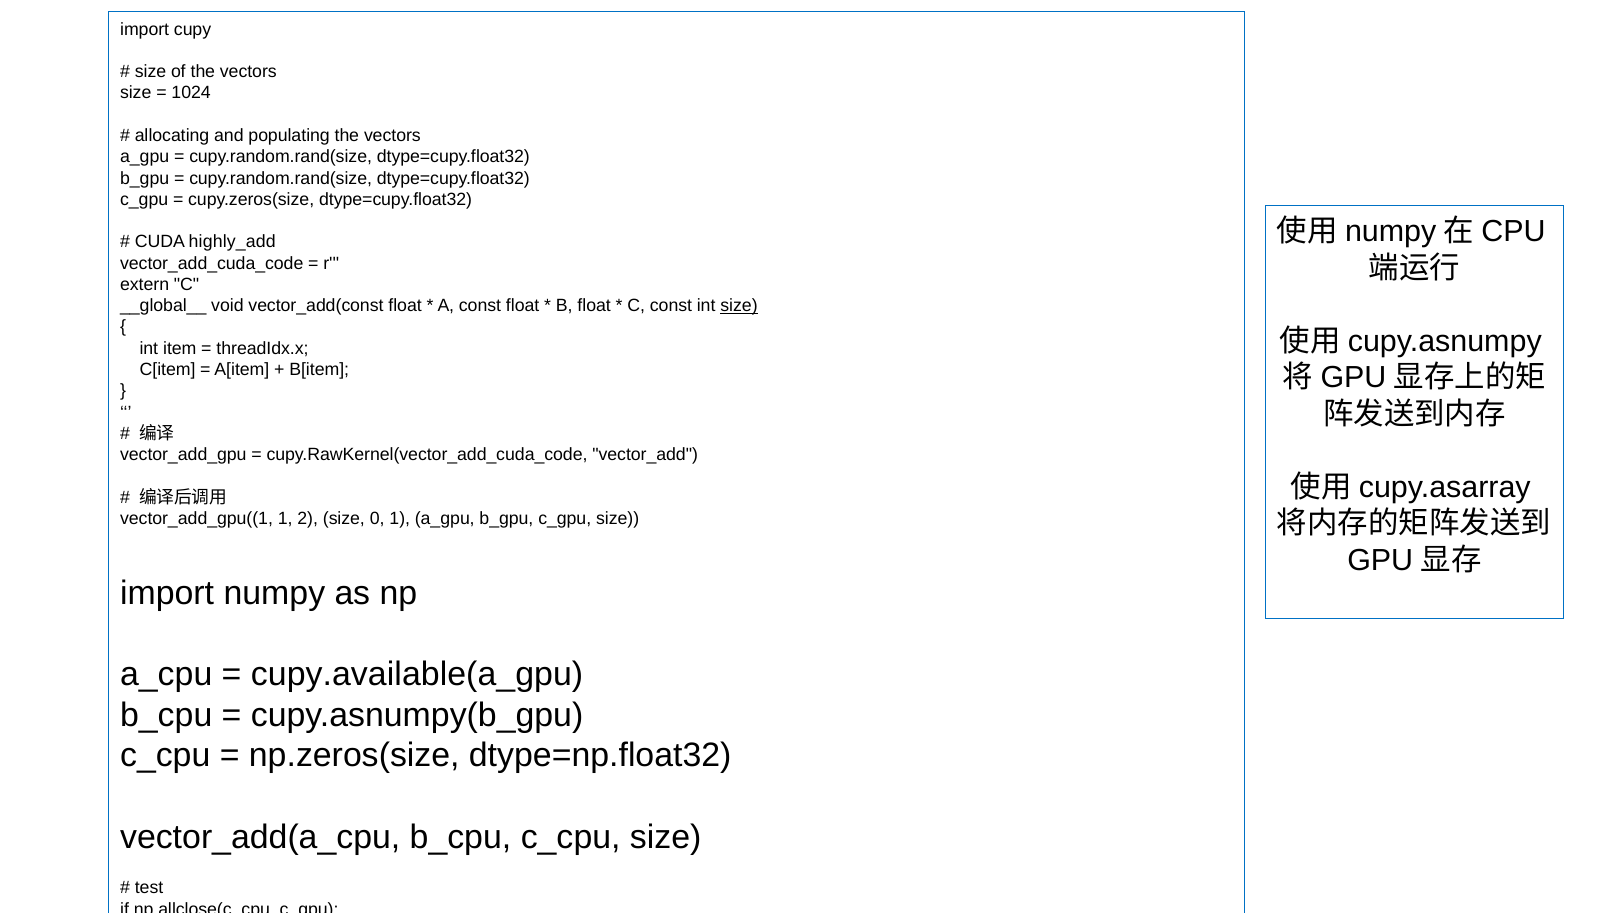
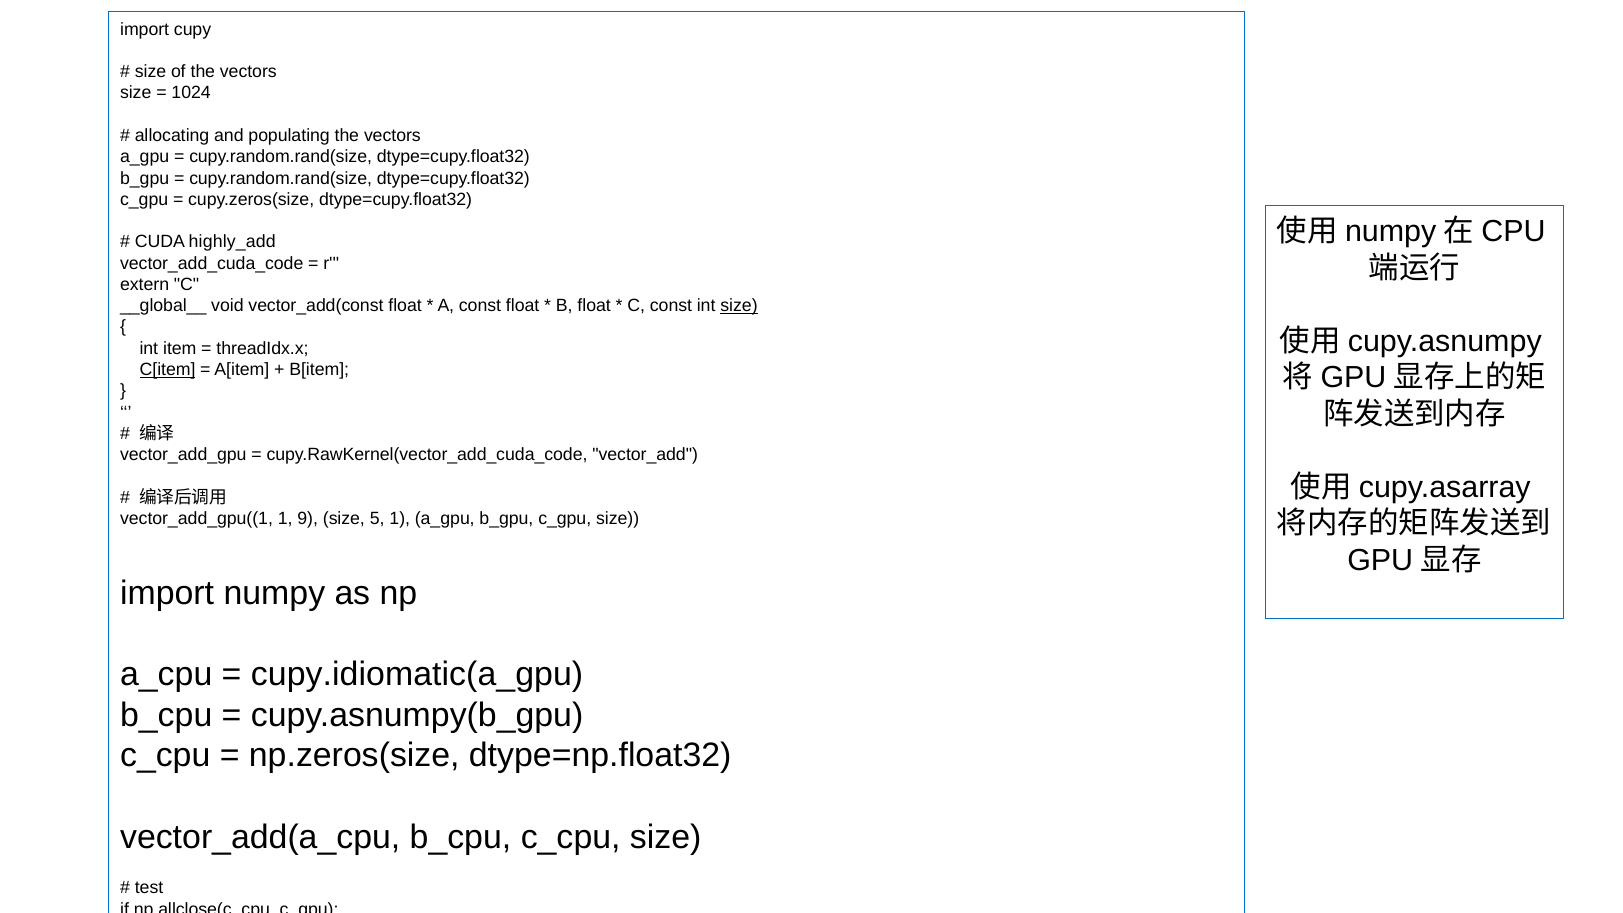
C[item underline: none -> present (168, 370)
2: 2 -> 9 (308, 519)
0: 0 -> 5 (377, 519)
cupy.available(a_gpu: cupy.available(a_gpu -> cupy.idiomatic(a_gpu (417, 674)
